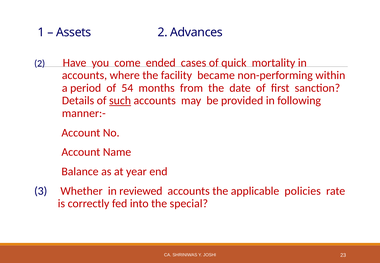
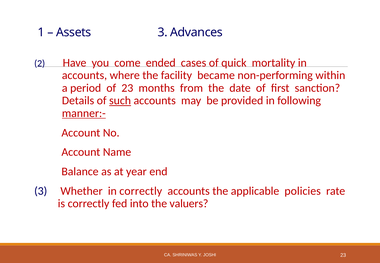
Assets 2: 2 -> 3 (163, 32)
of 54: 54 -> 23 (127, 88)
manner:- underline: none -> present (84, 113)
in reviewed: reviewed -> correctly (141, 191)
special: special -> valuers (189, 204)
